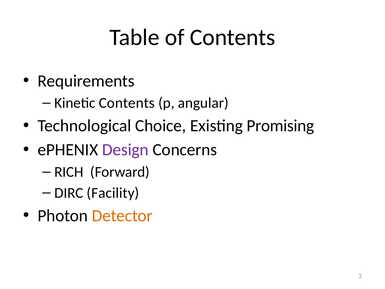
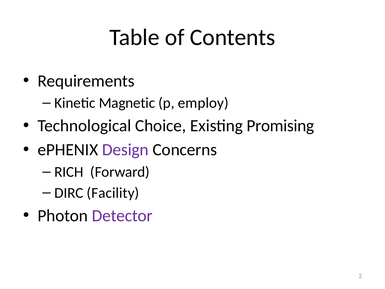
Kinetic Contents: Contents -> Magnetic (127, 103)
angular: angular -> employ (203, 103)
Detector colour: orange -> purple (122, 216)
